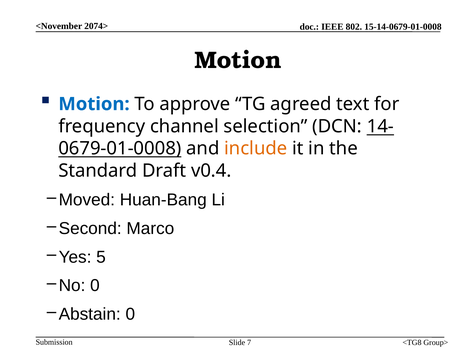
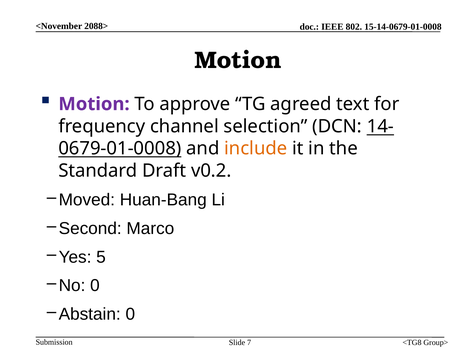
2074>: 2074> -> 2088> (96, 26)
Motion colour: blue -> purple (94, 104)
v0.4: v0.4 -> v0.2 (211, 171)
